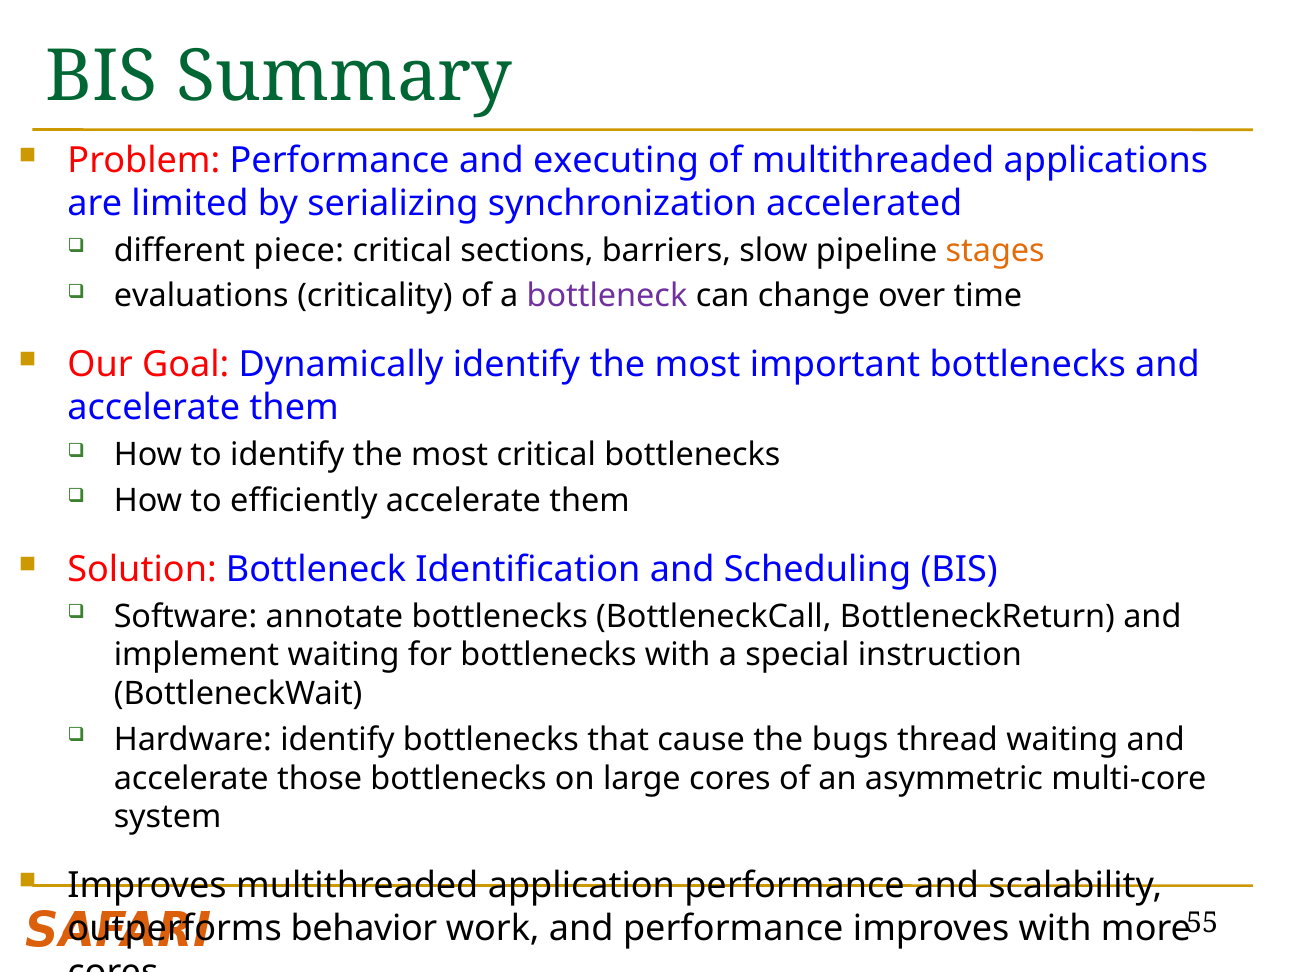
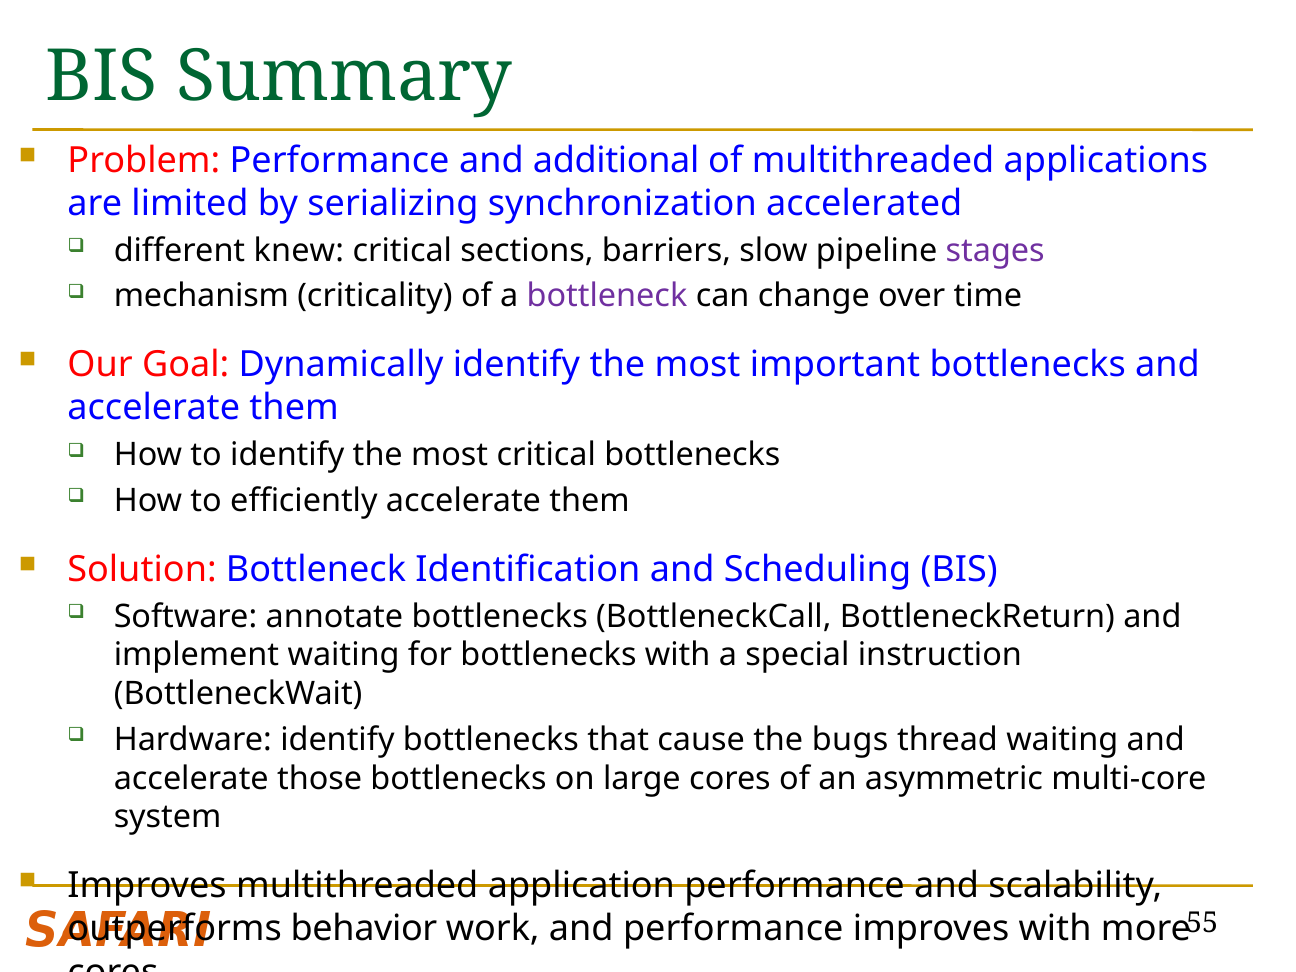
executing: executing -> additional (616, 160)
piece: piece -> knew (299, 251)
stages colour: orange -> purple (995, 251)
evaluations: evaluations -> mechanism (201, 296)
